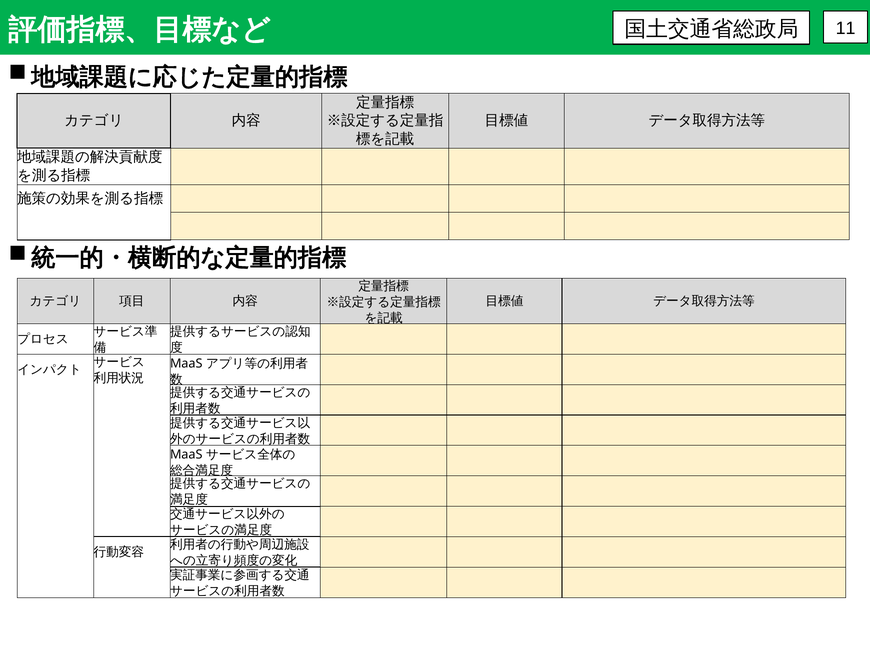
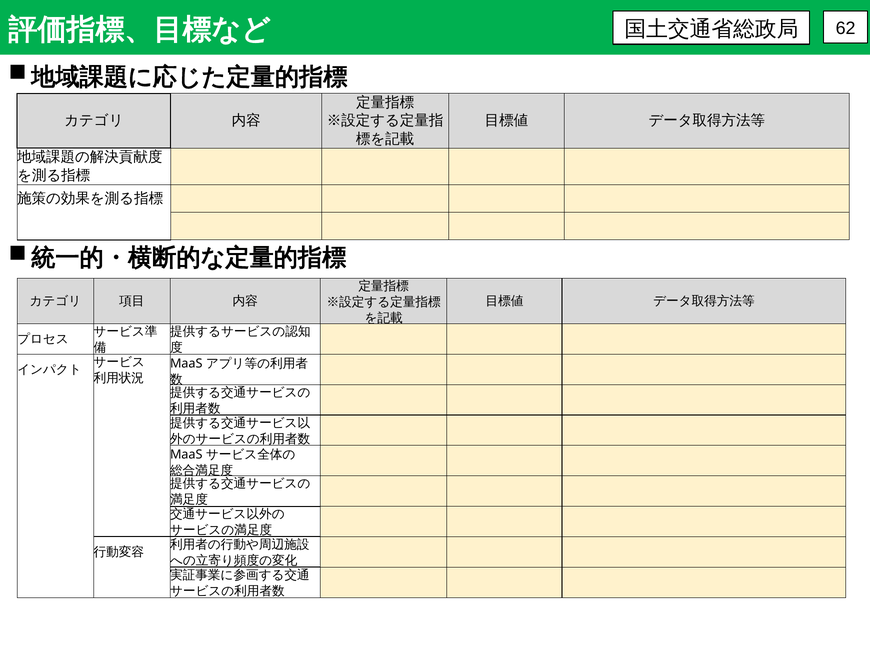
11: 11 -> 62 (846, 28)
